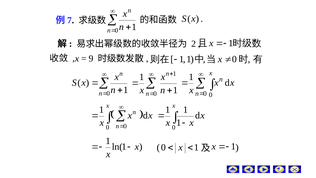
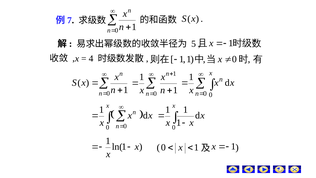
2: 2 -> 5 (194, 44)
9: 9 -> 4 (91, 58)
